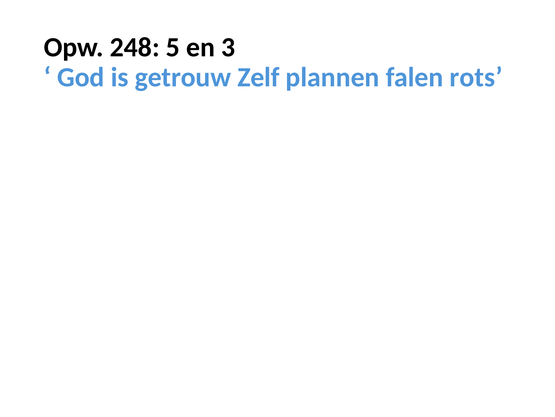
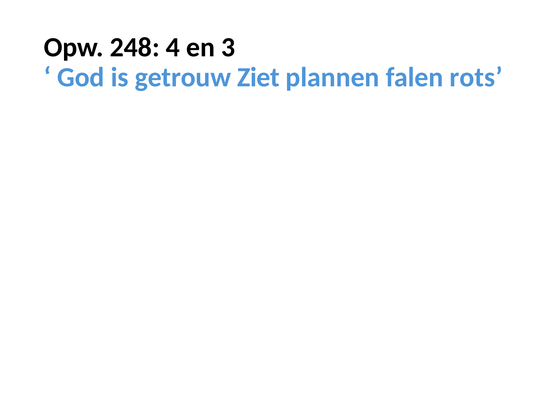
5: 5 -> 4 (173, 47)
Zelf: Zelf -> Ziet (258, 77)
